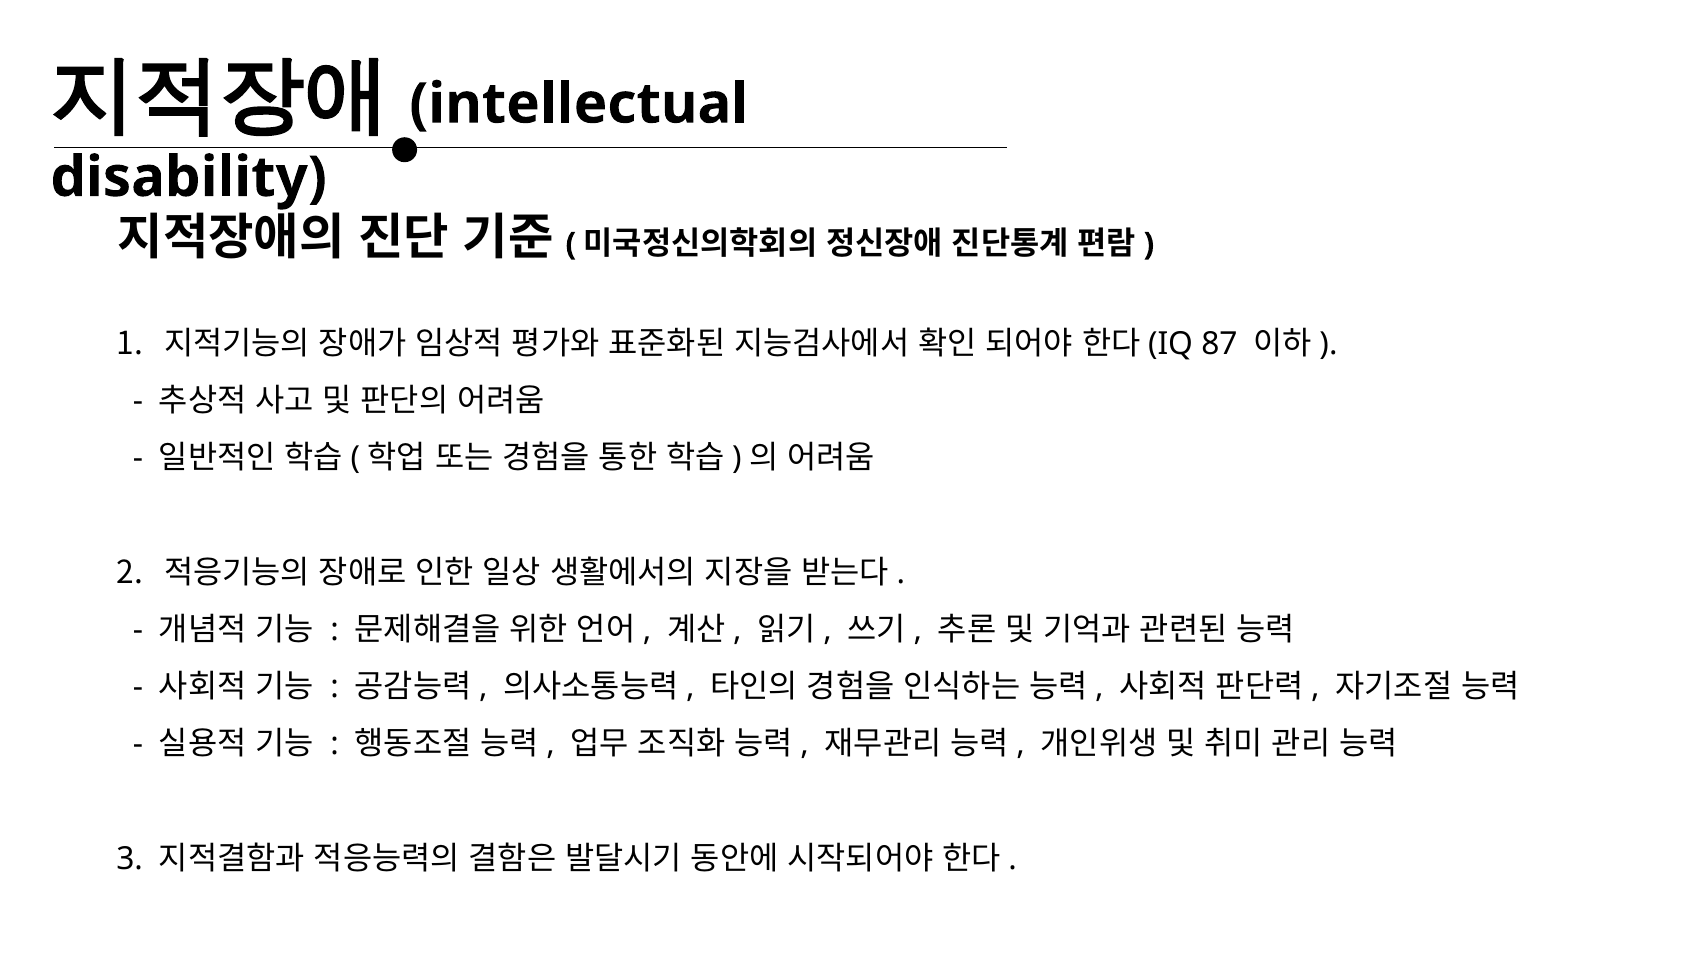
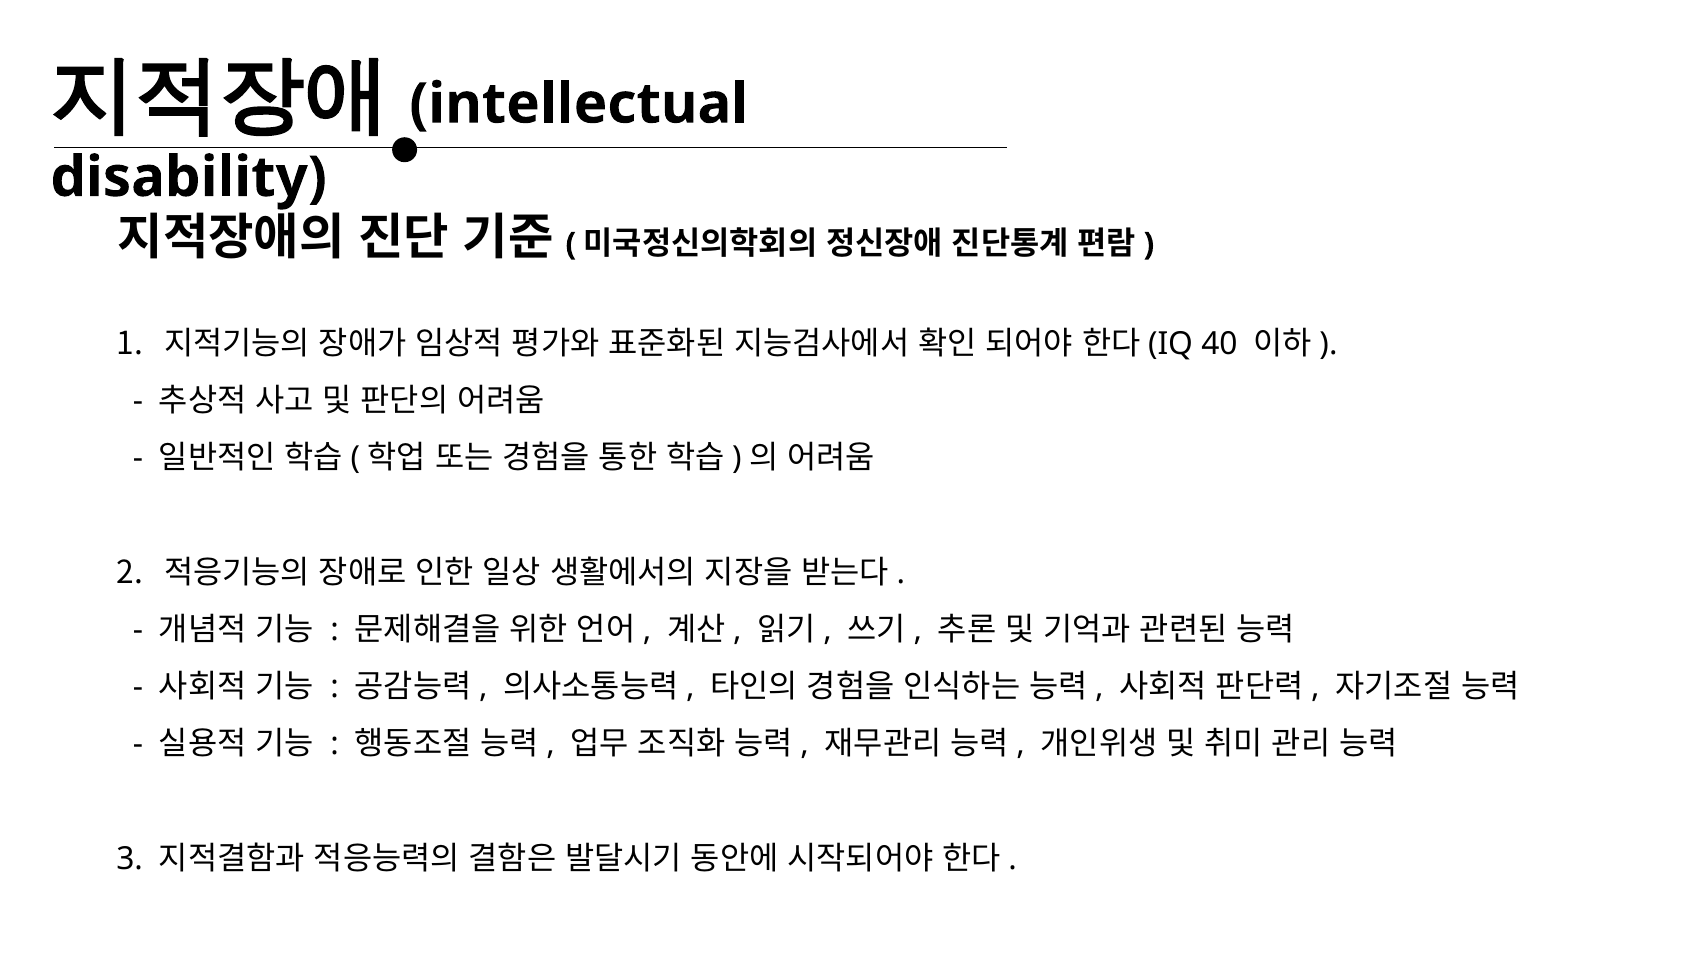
87: 87 -> 40 (1219, 344)
